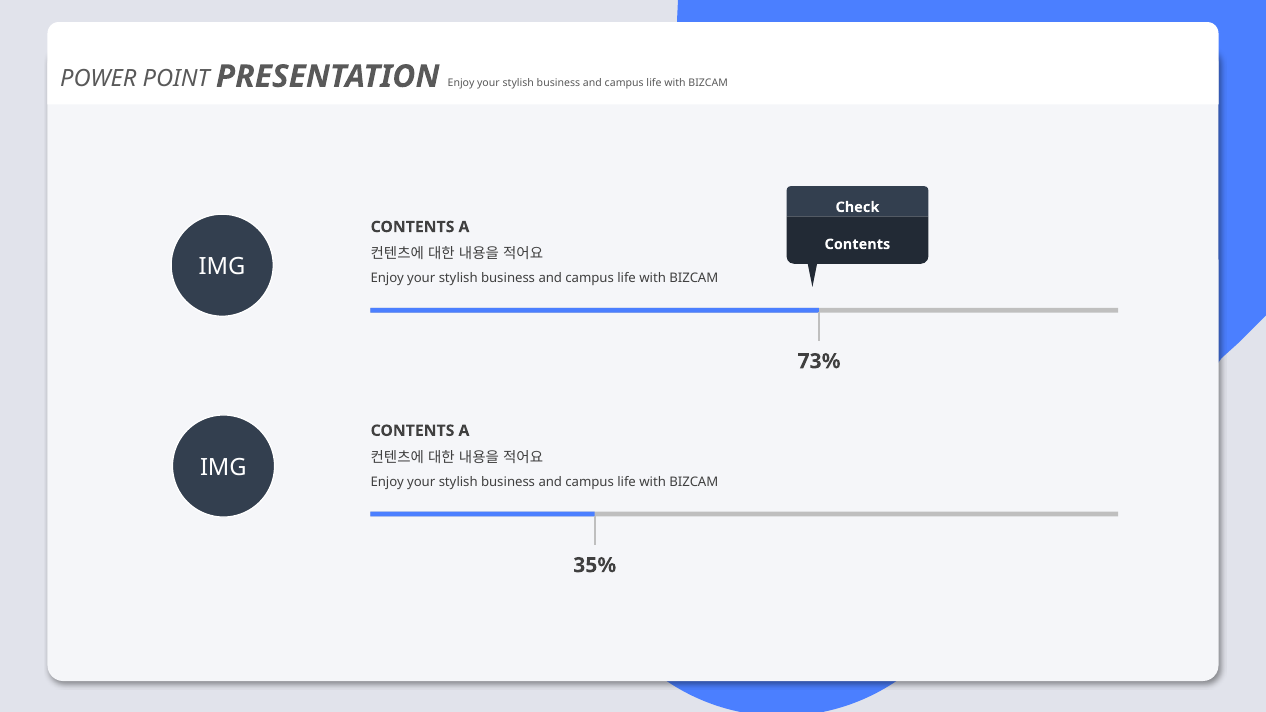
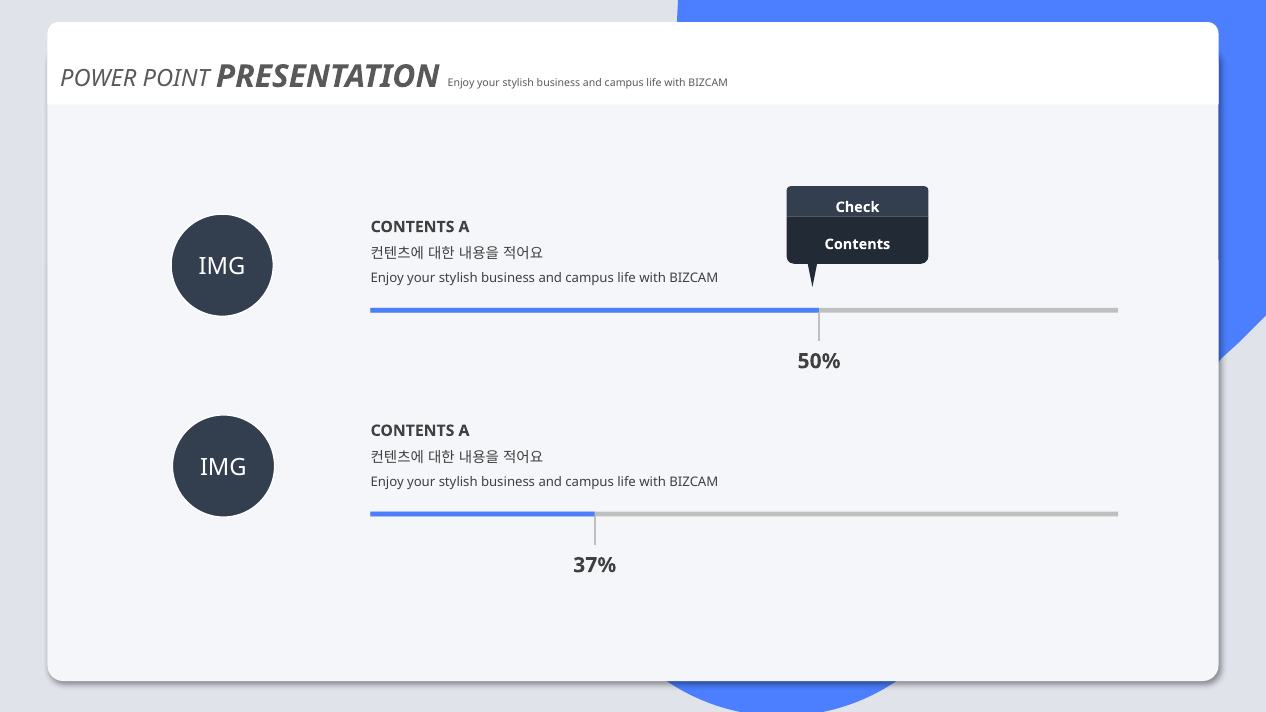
73%: 73% -> 50% (819, 361)
35%: 35% -> 37% (595, 565)
